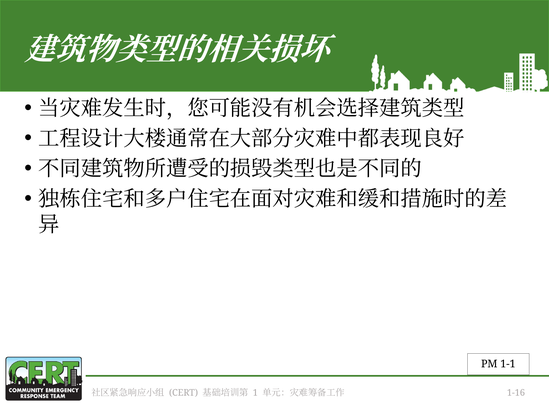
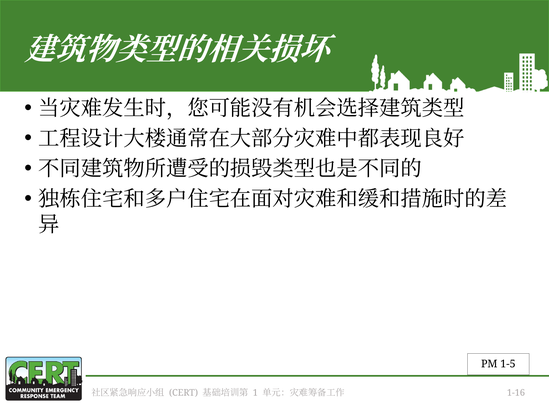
1-1: 1-1 -> 1-5 (508, 364)
